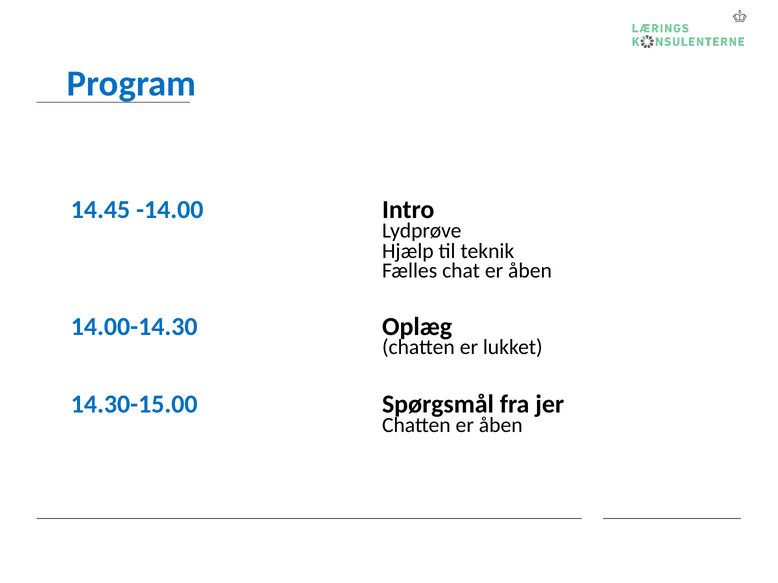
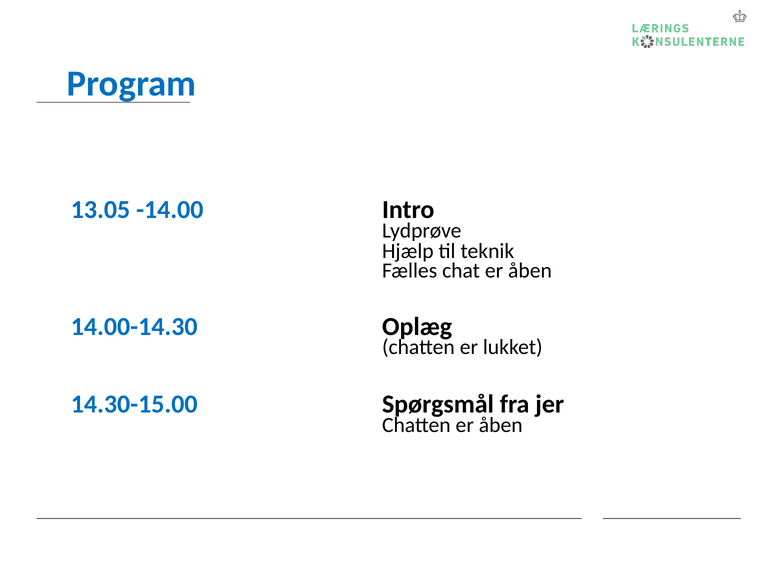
14.45: 14.45 -> 13.05 (101, 210)
